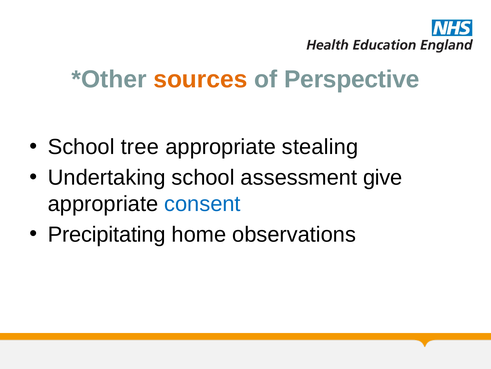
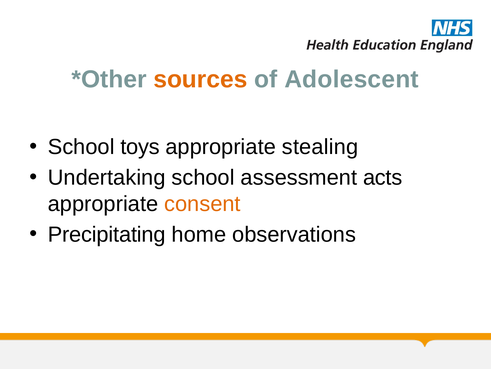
Perspective: Perspective -> Adolescent (352, 79)
tree: tree -> toys (140, 147)
give: give -> acts (383, 177)
consent colour: blue -> orange (202, 203)
